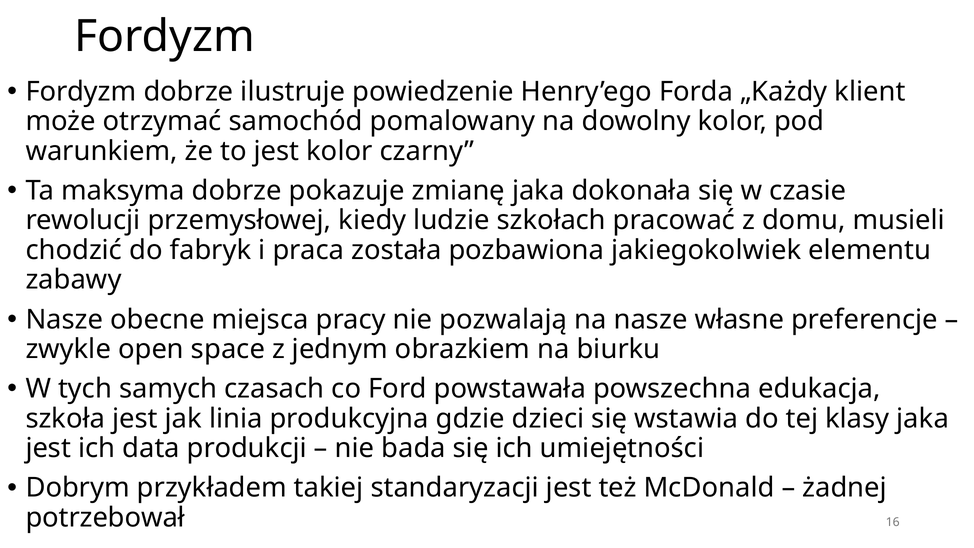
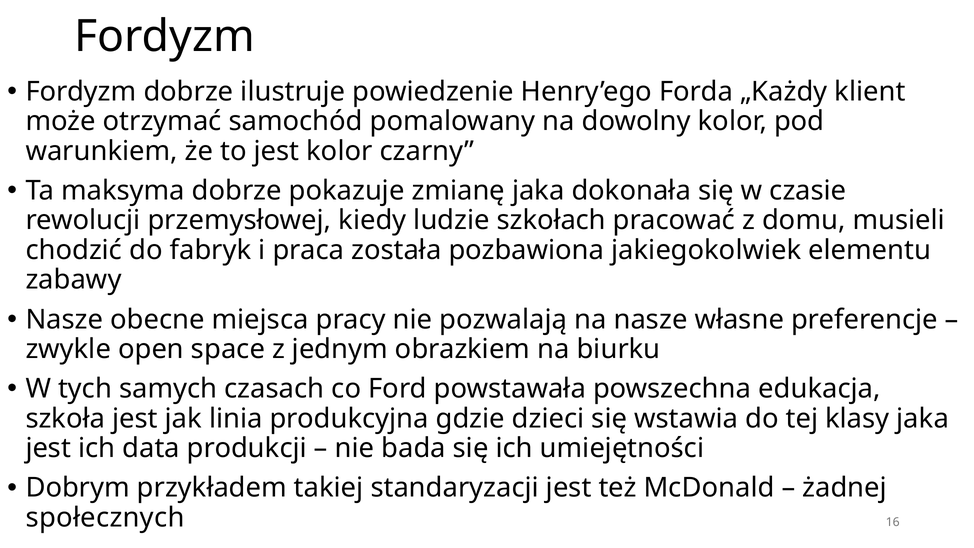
potrzebował: potrzebował -> społecznych (105, 517)
